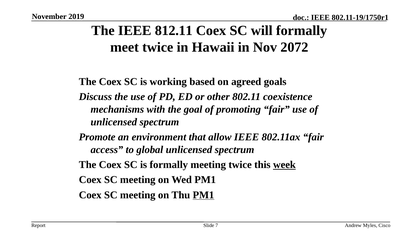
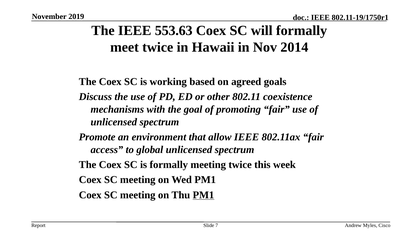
812.11: 812.11 -> 553.63 (174, 30)
2072: 2072 -> 2014 (294, 47)
week underline: present -> none (284, 165)
